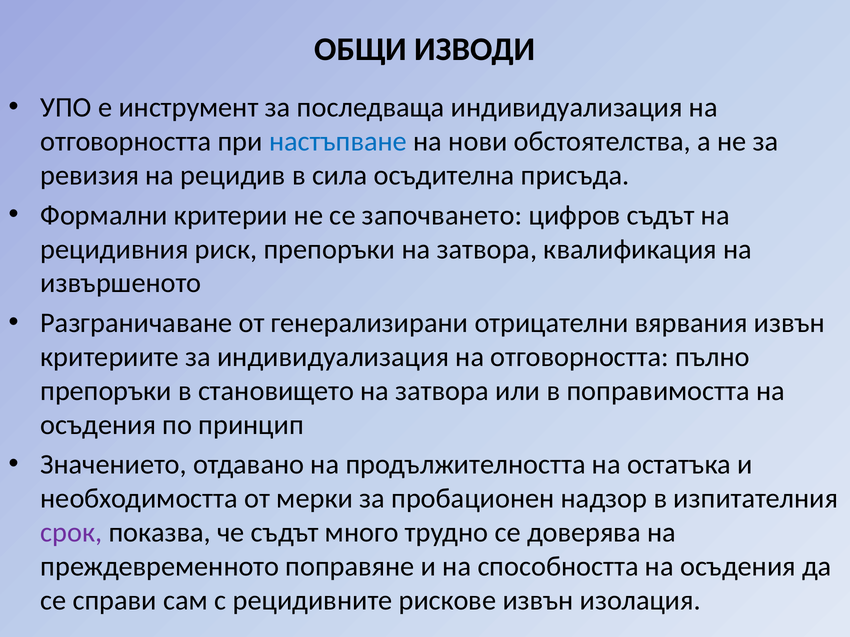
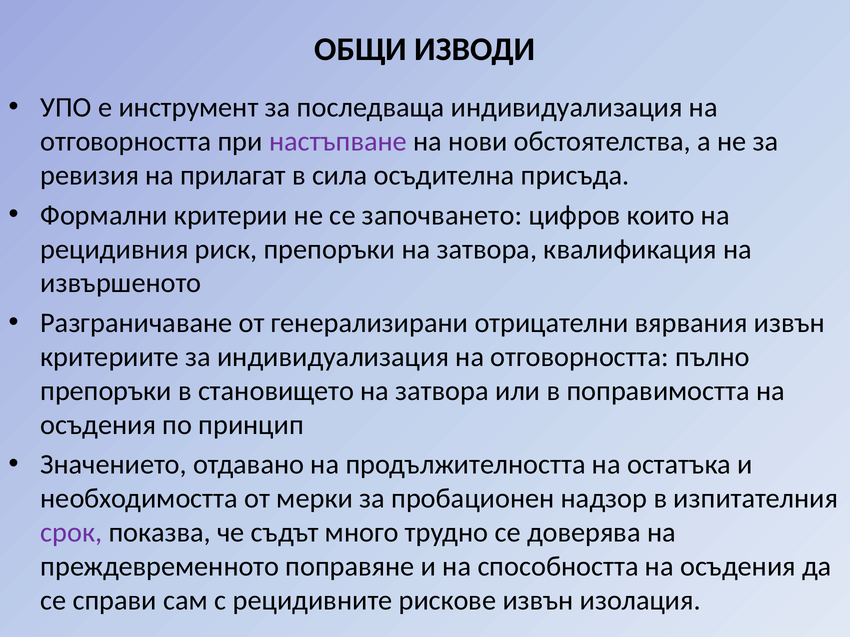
настъпване colour: blue -> purple (338, 142)
рецидив: рецидив -> прилагат (233, 176)
цифров съдът: съдът -> които (661, 215)
